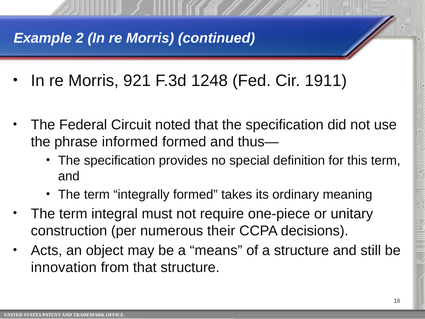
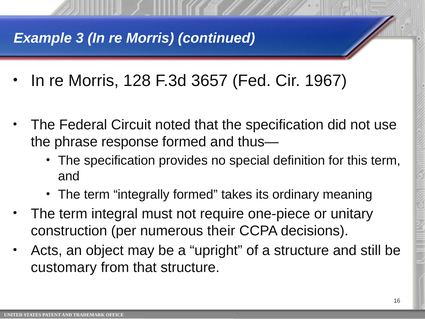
2: 2 -> 3 (80, 38)
921: 921 -> 128 (137, 80)
1248: 1248 -> 3657 (209, 80)
1911: 1911 -> 1967 (326, 80)
informed: informed -> response (130, 142)
means: means -> upright (216, 250)
innovation: innovation -> customary (64, 267)
